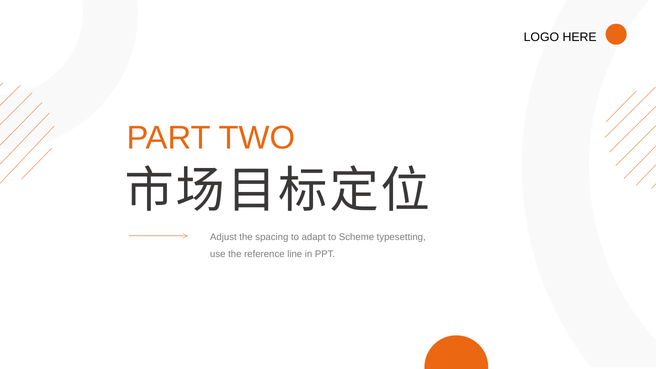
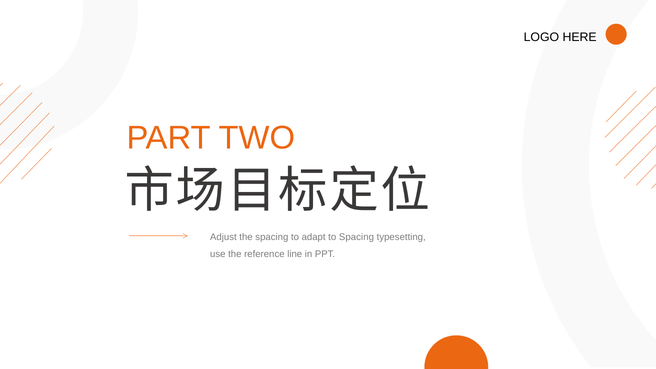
to Scheme: Scheme -> Spacing (356, 237)
